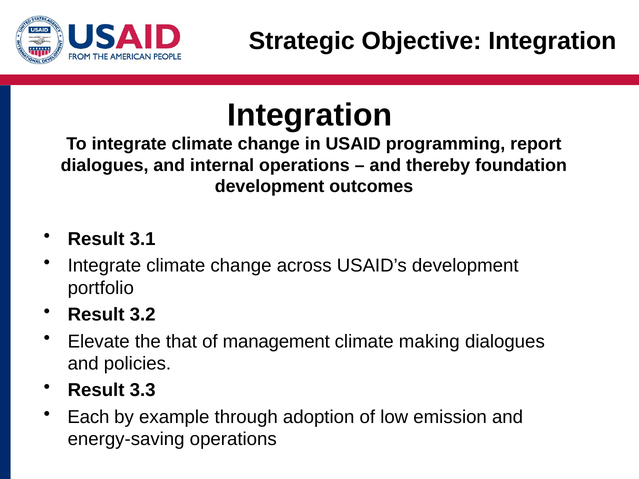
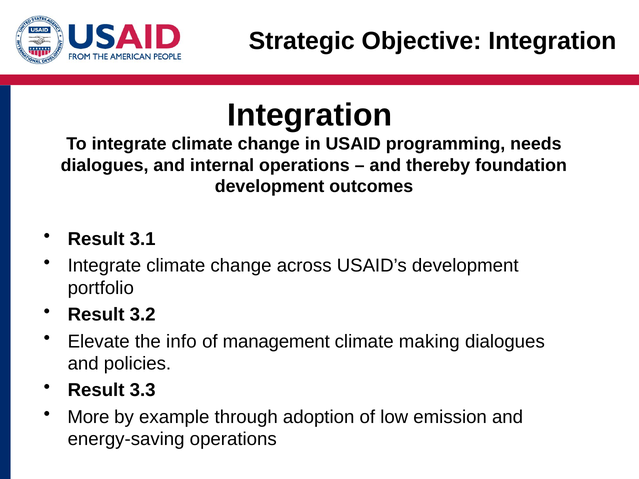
report: report -> needs (536, 144)
that: that -> info (181, 342)
Each: Each -> More (88, 417)
